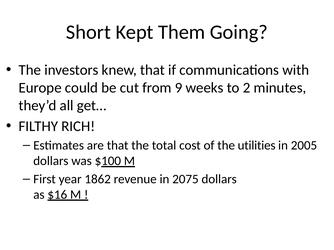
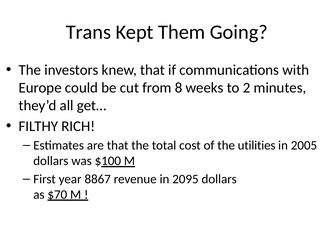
Short: Short -> Trans (88, 32)
9: 9 -> 8 (179, 88)
1862: 1862 -> 8867 (98, 179)
2075: 2075 -> 2095 (185, 179)
$16: $16 -> $70 (57, 195)
